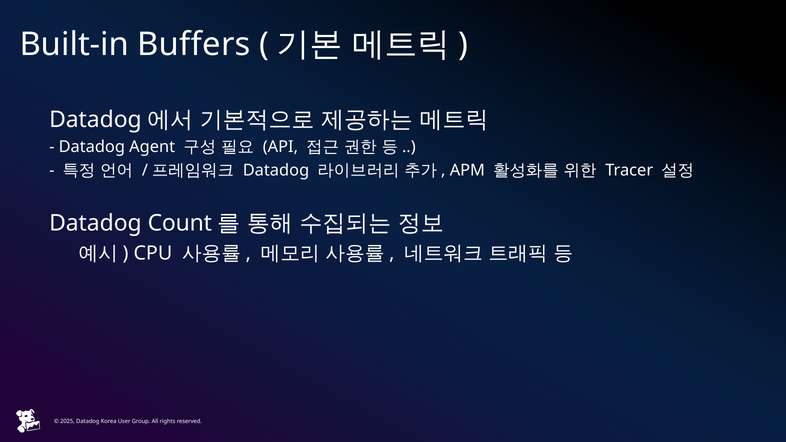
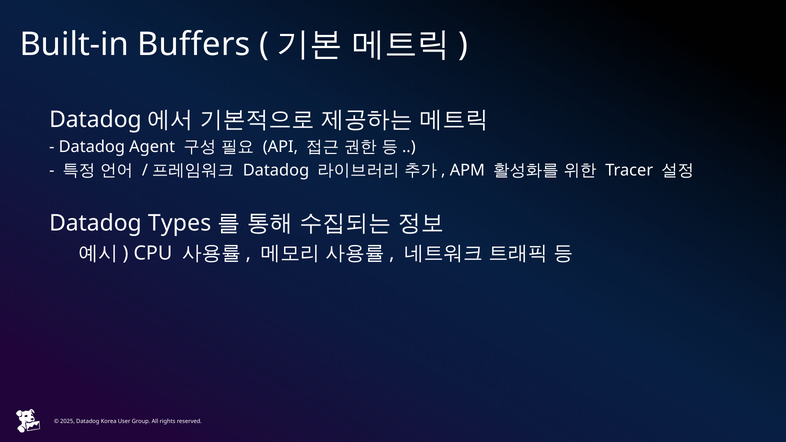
Count: Count -> Types (180, 223)
